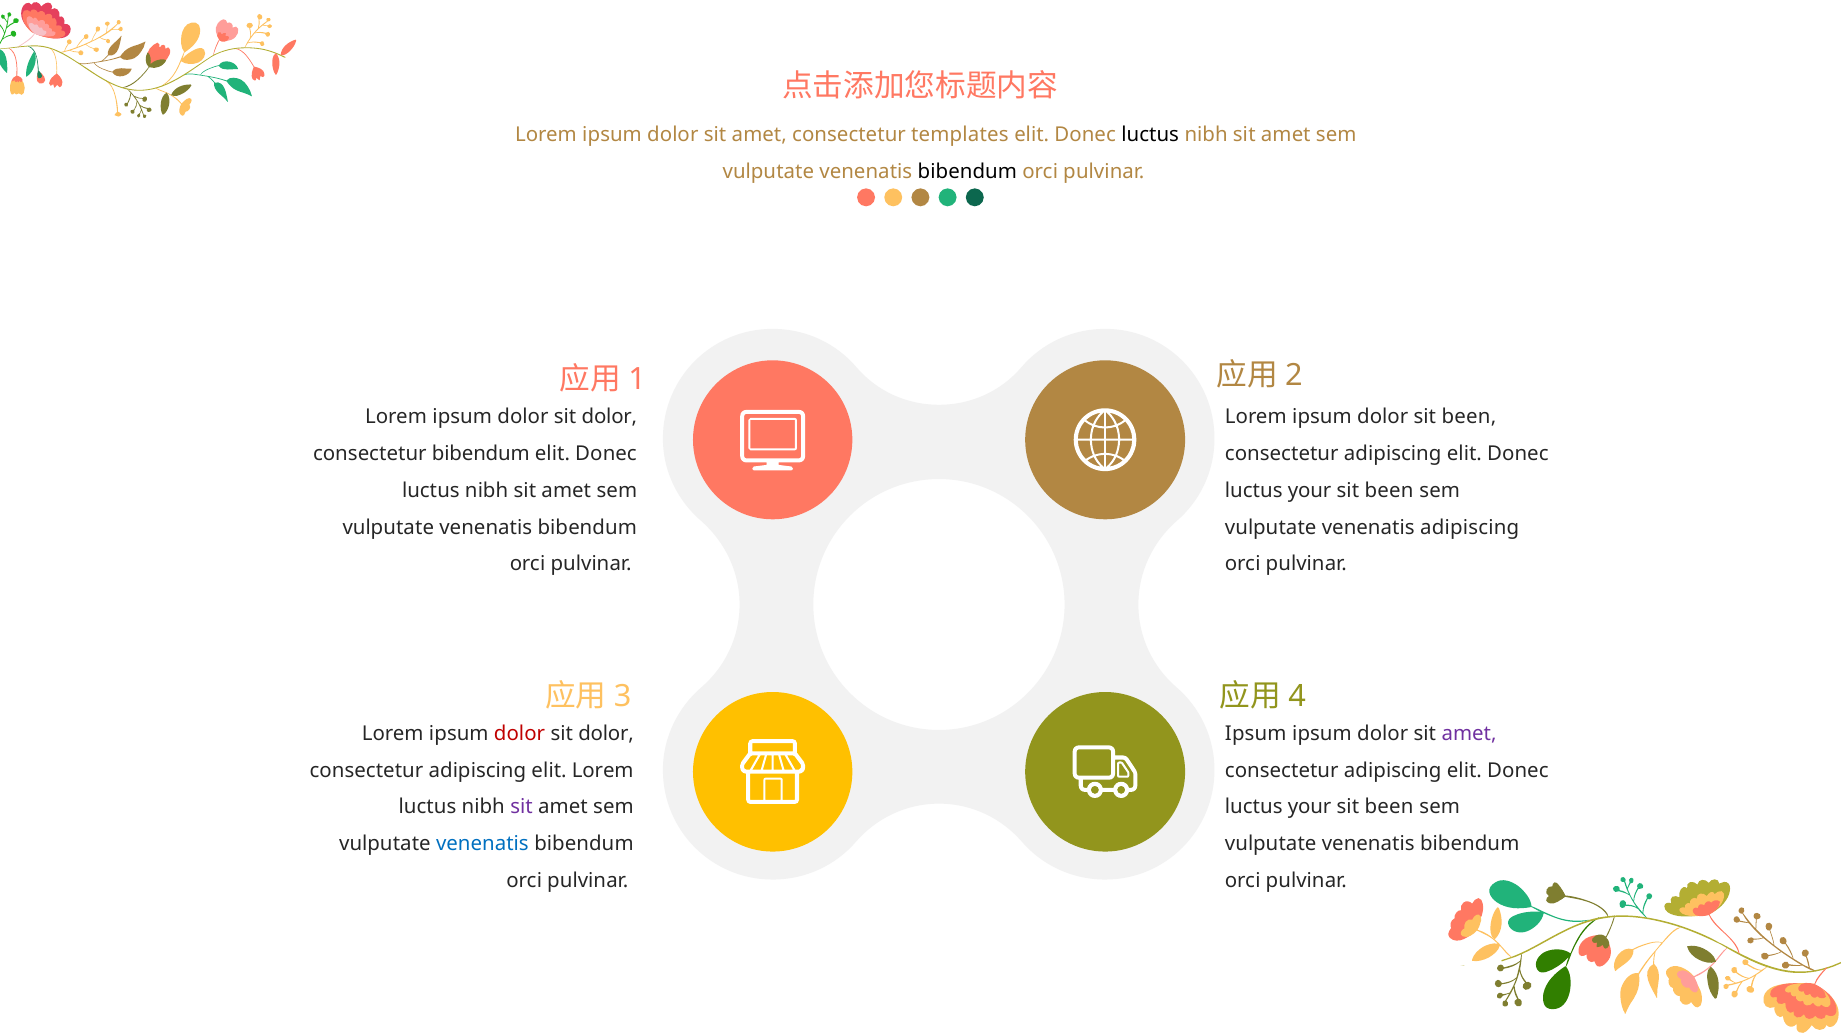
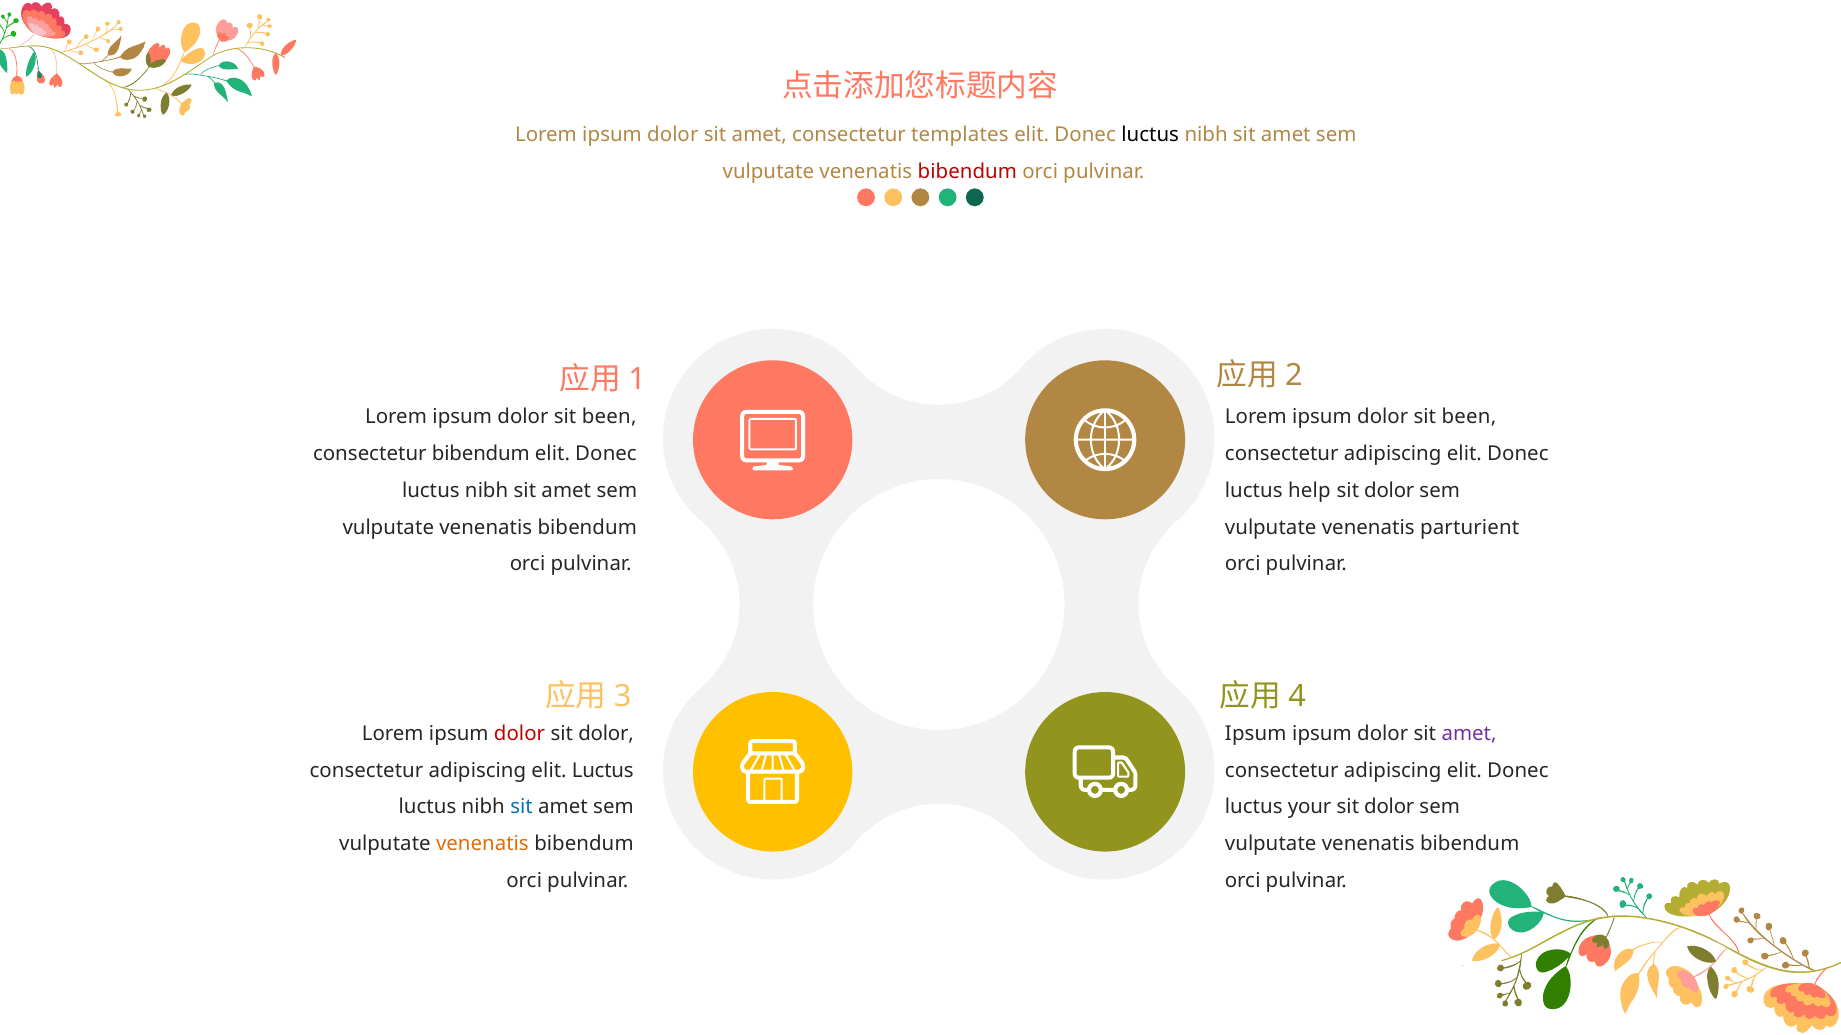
bibendum colour: black -> red (967, 172)
dolor: dolor -> been (609, 417)
your: your -> help (1309, 491)
been: been -> dolor (1389, 491)
venenatis adipiscing: adipiscing -> parturient (1470, 528)
elit Lorem: Lorem -> Luctus (603, 771)
sit colour: purple -> blue (522, 808)
been: been -> dolor (1389, 808)
venenatis colour: blue -> orange (482, 844)
